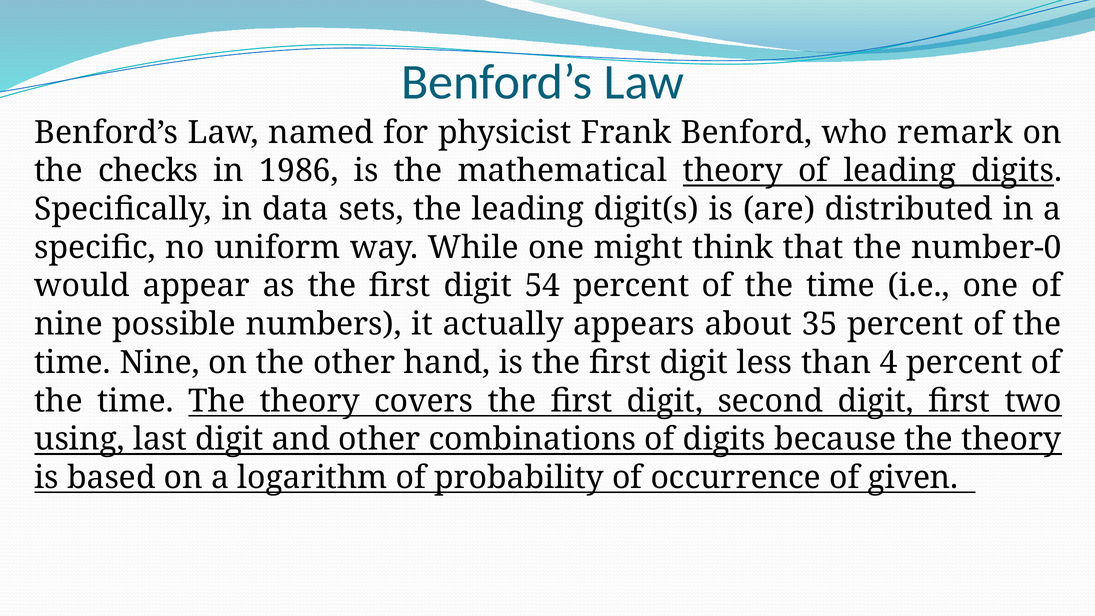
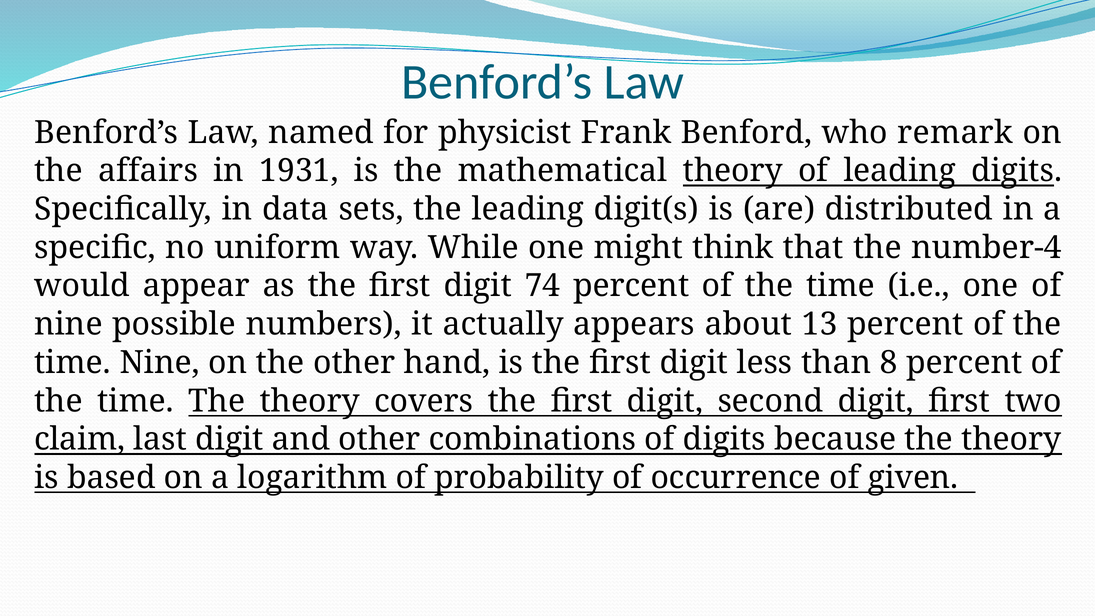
checks: checks -> affairs (148, 171)
1986: 1986 -> 1931 (299, 171)
number-0: number-0 -> number-4 (987, 248)
54: 54 -> 74 (542, 286)
35: 35 -> 13 (820, 324)
4: 4 -> 8 (889, 363)
using: using -> claim (80, 439)
